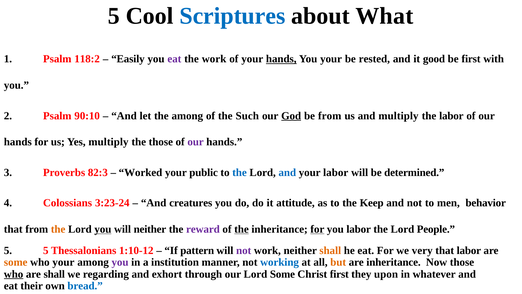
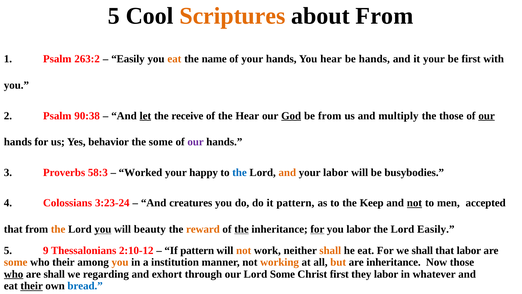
Scriptures colour: blue -> orange (232, 16)
about What: What -> From (384, 16)
118:2: 118:2 -> 263:2 (87, 59)
eat colour: purple -> orange (174, 59)
the work: work -> name (214, 59)
hands underline: present -> none (281, 59)
You your: your -> hear (331, 59)
be rested: rested -> hands (374, 59)
it good: good -> your (434, 59)
90:10: 90:10 -> 90:38 (87, 116)
let underline: none -> present (145, 116)
the among: among -> receive (187, 116)
the Such: Such -> Hear (247, 116)
the labor: labor -> those (451, 116)
our underline: none -> present (487, 116)
Yes multiply: multiply -> behavior (109, 142)
the those: those -> some (161, 142)
82:3: 82:3 -> 58:3 (98, 172)
public: public -> happy (204, 172)
and colour: blue -> orange (287, 172)
determined: determined -> busybodies (414, 172)
it attitude: attitude -> pattern (295, 203)
not underline: none -> present (414, 203)
behavior: behavior -> accepted (486, 203)
will neither: neither -> beauty (150, 229)
reward colour: purple -> orange (203, 229)
Lord People: People -> Easily (436, 229)
5 5: 5 -> 9 (46, 250)
1:10-12: 1:10-12 -> 2:10-12 (136, 250)
not colour: purple -> orange (244, 250)
we very: very -> shall (422, 250)
who your: your -> their (63, 262)
you colour: purple -> orange (120, 262)
working colour: blue -> orange (280, 262)
they upon: upon -> labor (386, 274)
their underline: none -> present (32, 286)
